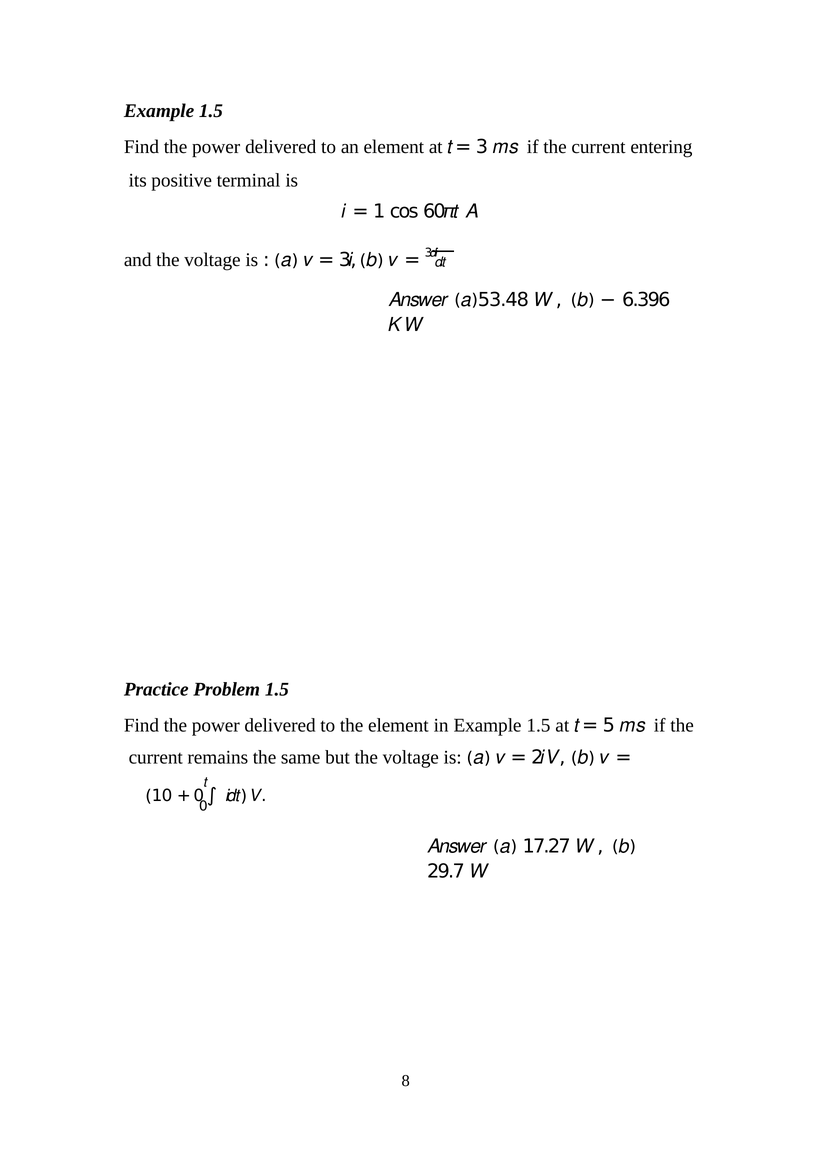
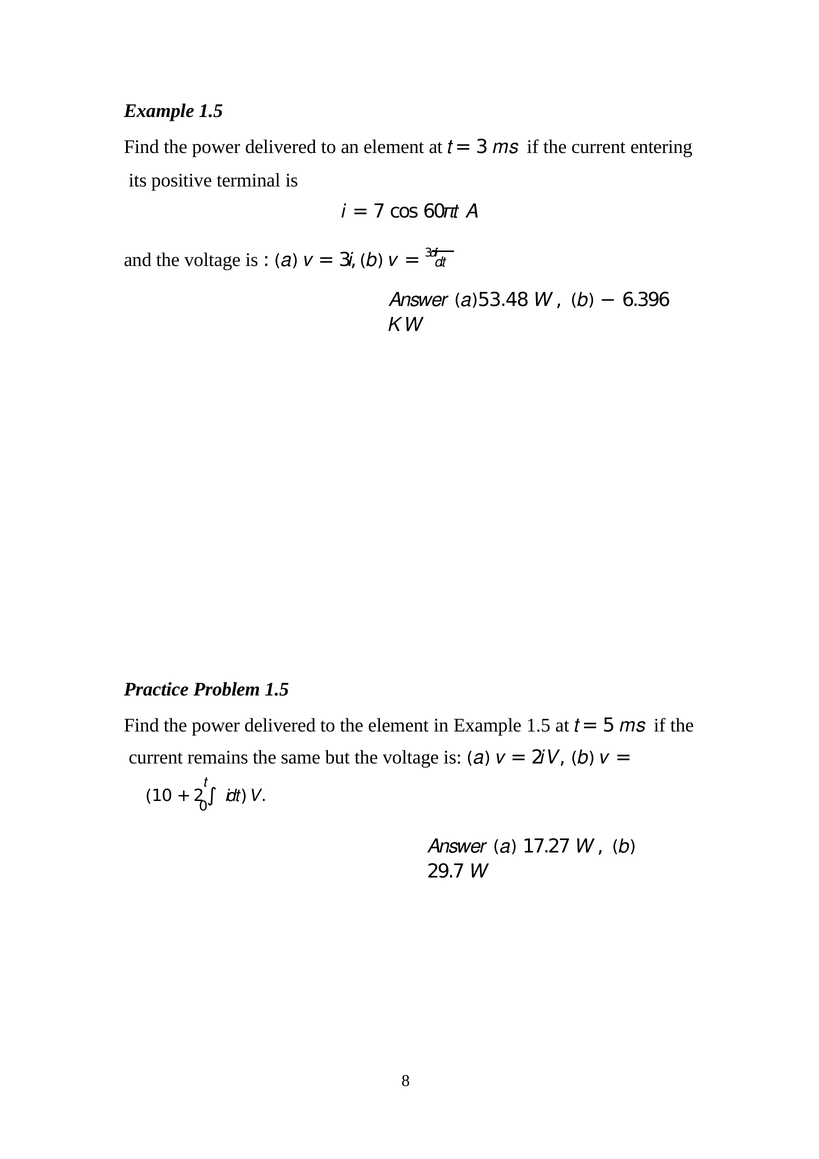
1: 1 -> 7 (379, 212)
0: 0 -> 2 (199, 796)
